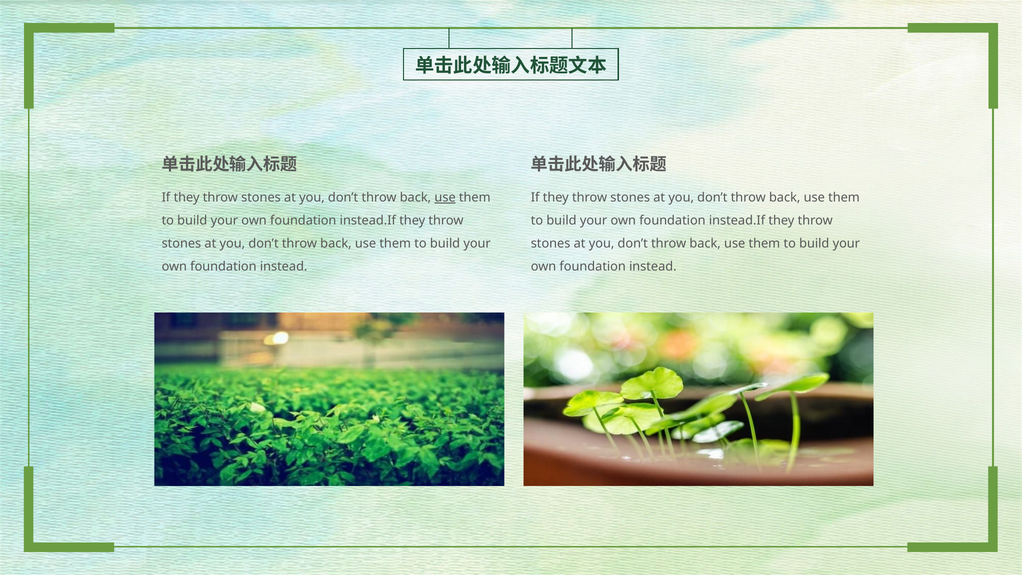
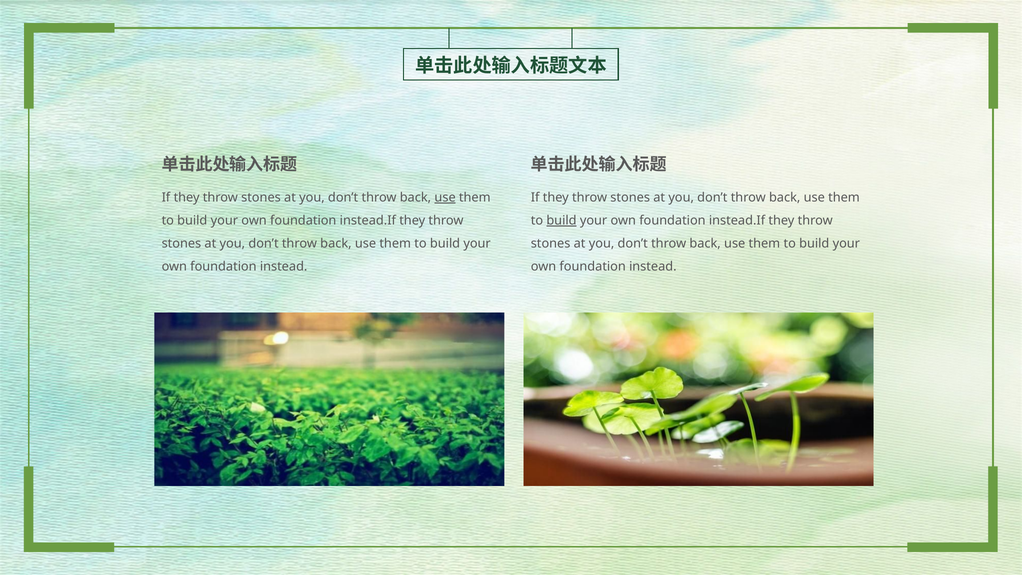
build underline: none -> present (561, 220)
